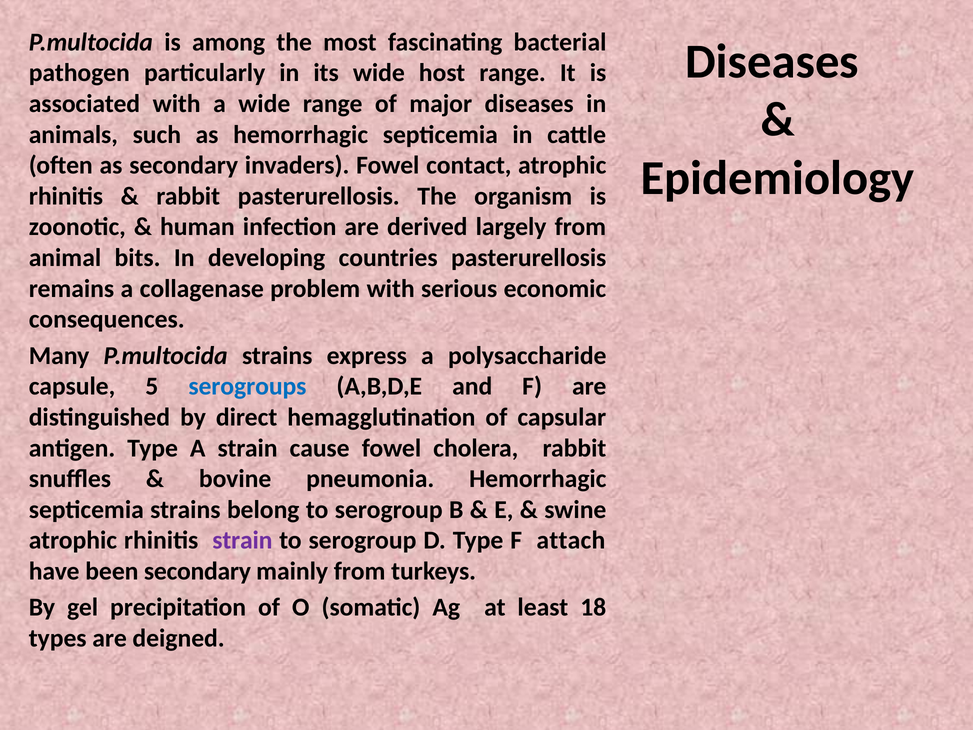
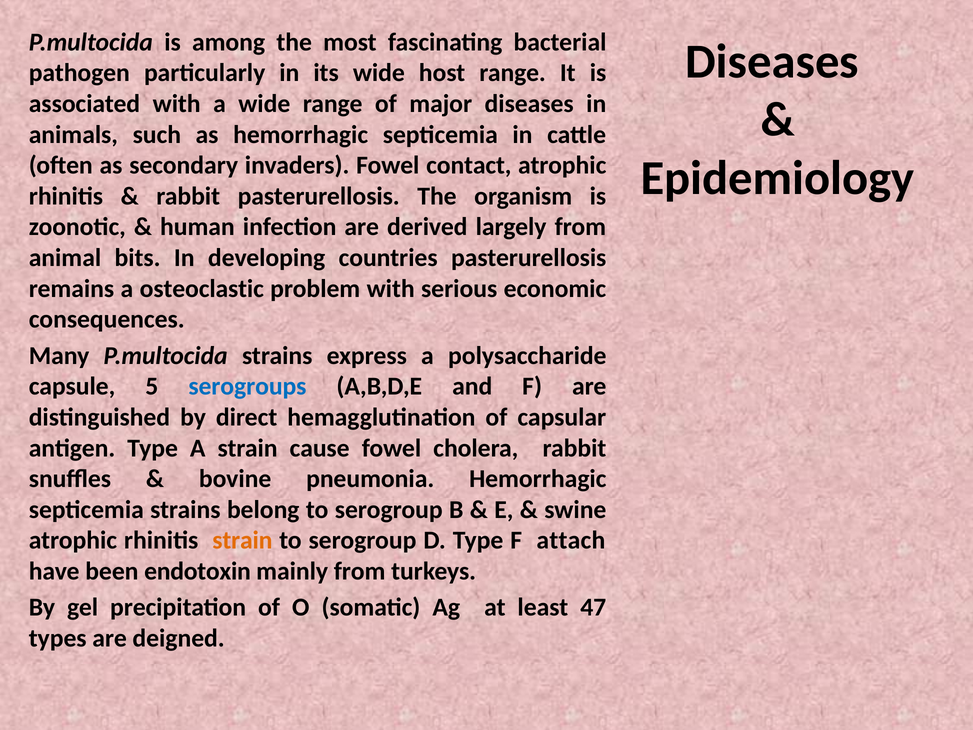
collagenase: collagenase -> osteoclastic (202, 289)
strain colour: purple -> orange (242, 540)
been secondary: secondary -> endotoxin (197, 571)
18: 18 -> 47 (593, 607)
